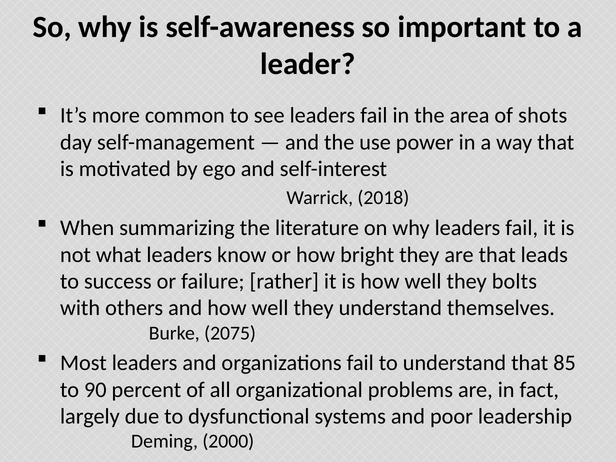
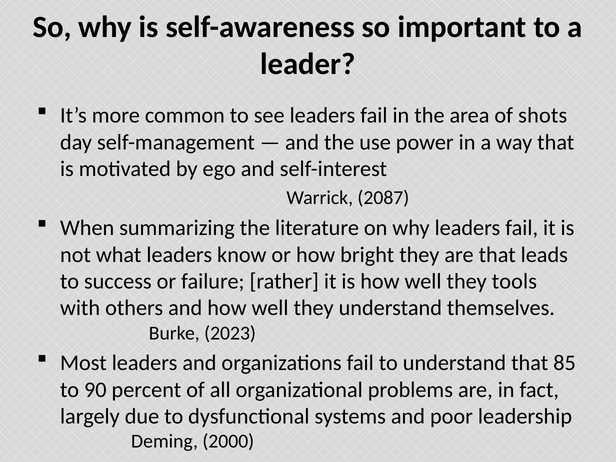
2018: 2018 -> 2087 (383, 198)
bolts: bolts -> tools (514, 281)
2075: 2075 -> 2023 (230, 333)
